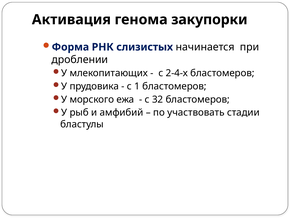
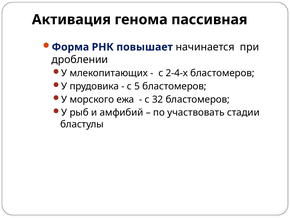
закупорки: закупорки -> пассивная (209, 20)
слизистых: слизистых -> повышает (145, 47)
1: 1 -> 5 (137, 86)
